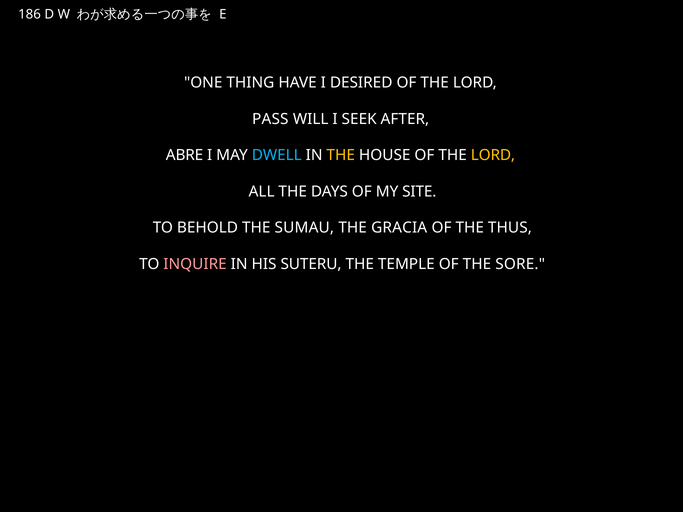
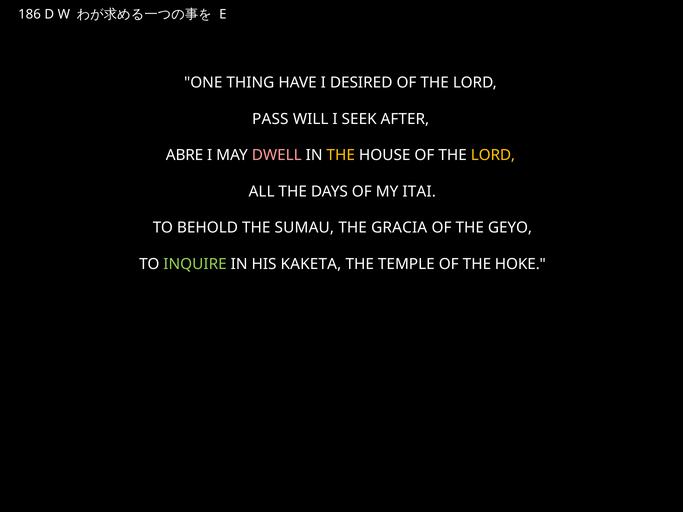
DWELL colour: light blue -> pink (277, 155)
SITE: SITE -> ITAI (419, 192)
THUS: THUS -> GEYO (510, 228)
INQUIRE colour: pink -> light green (195, 264)
SUTERU: SUTERU -> KAKETA (311, 264)
SORE: SORE -> HOKE (520, 264)
